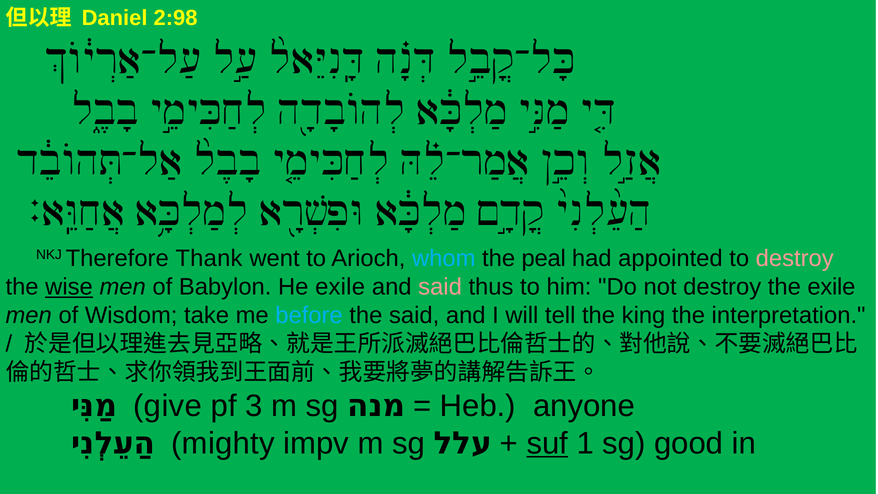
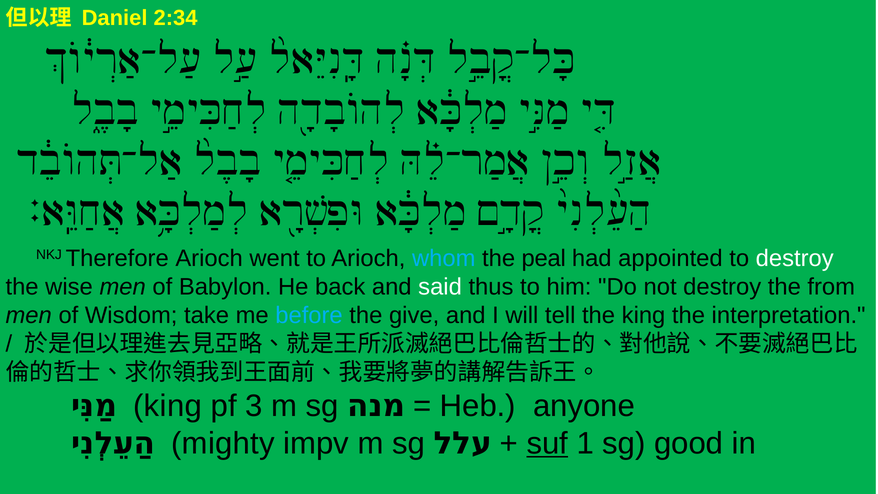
2:98: 2:98 -> 2:34 (176, 18)
Therefore Thank: Thank -> Arioch (209, 258)
destroy colour: pink -> white (795, 258)
wise underline: present -> none (69, 287)
He exile: exile -> back (340, 287)
said colour: pink -> white (440, 287)
the exile: exile -> from (831, 287)
the said: said -> give (414, 316)
give: give -> king (168, 406)
